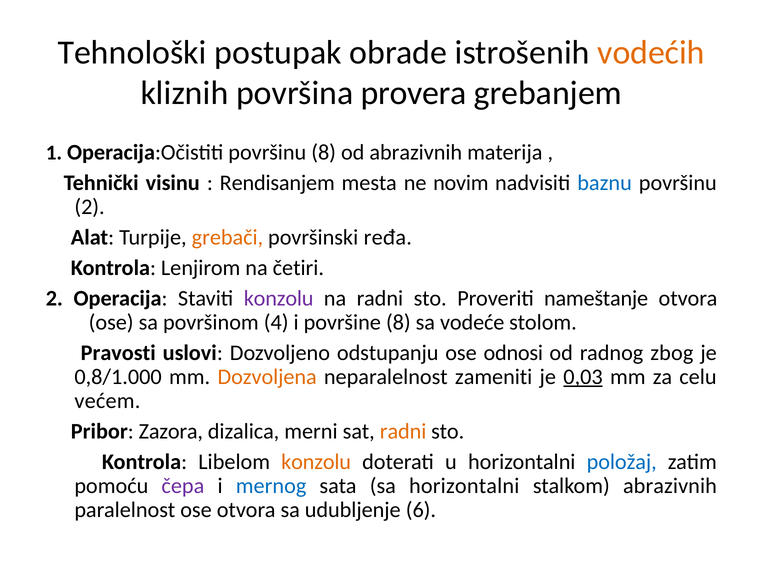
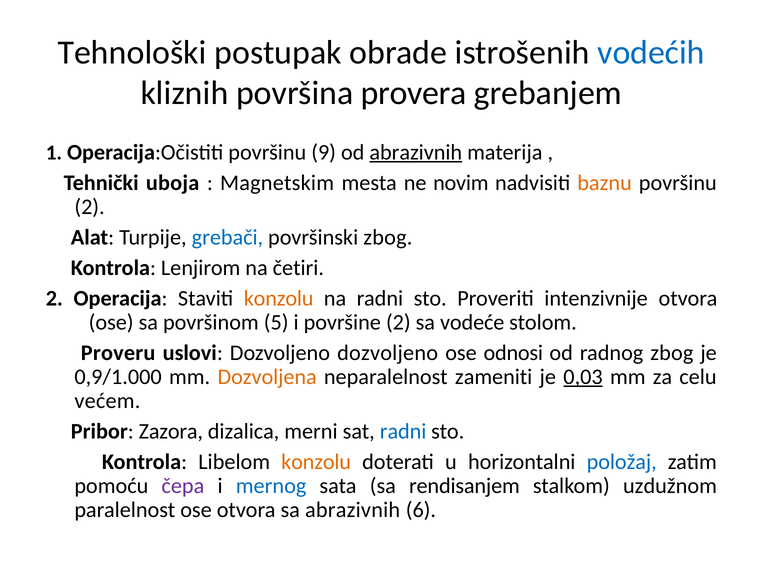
vodećih colour: orange -> blue (651, 53)
površinu 8: 8 -> 9 (324, 152)
abrazivnih underline: none -> present (416, 152)
visinu: visinu -> uboja (173, 183)
Rendisanjem: Rendisanjem -> Magnetskim (277, 183)
baznu colour: blue -> orange (605, 183)
grebači colour: orange -> blue (227, 237)
površinski ređa: ređa -> zbog (388, 237)
konzolu colour: purple -> orange (279, 298)
nameštanje: nameštanje -> intenzivnije (596, 298)
4: 4 -> 5 (276, 322)
površine 8: 8 -> 2 (398, 322)
Pravosti: Pravosti -> Proveru (118, 353)
Dozvoljeno odstupanju: odstupanju -> dozvoljeno (388, 353)
0,8/1.000: 0,8/1.000 -> 0,9/1.000 (118, 377)
radni colour: orange -> blue (403, 431)
sa horizontalni: horizontalni -> rendisanjem (464, 486)
stalkom abrazivnih: abrazivnih -> uzdužnom (670, 486)
sa udubljenje: udubljenje -> abrazivnih (353, 510)
